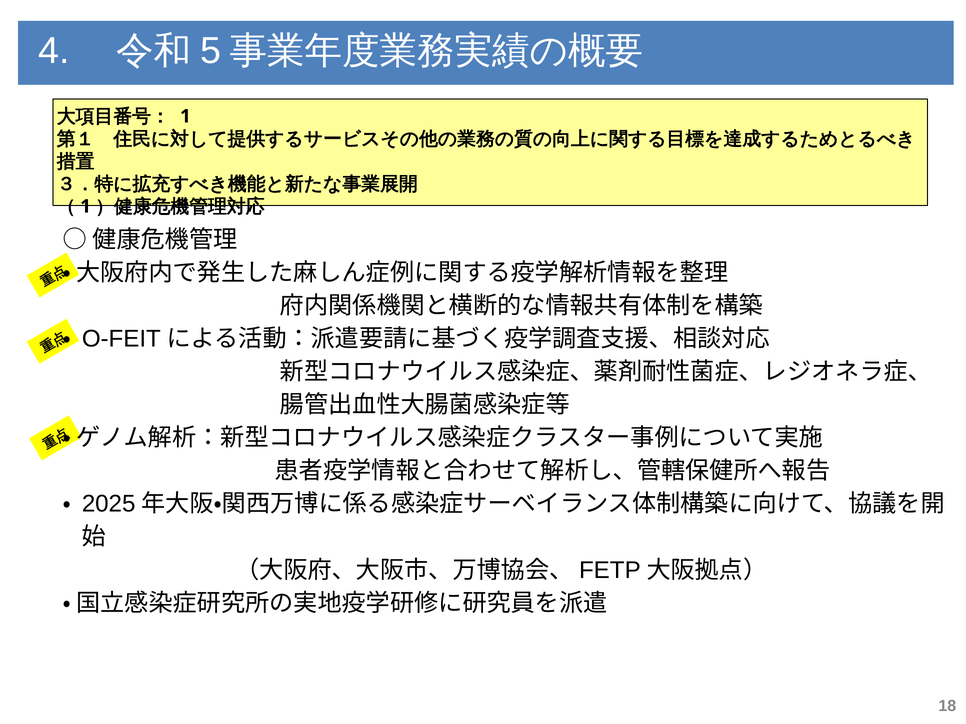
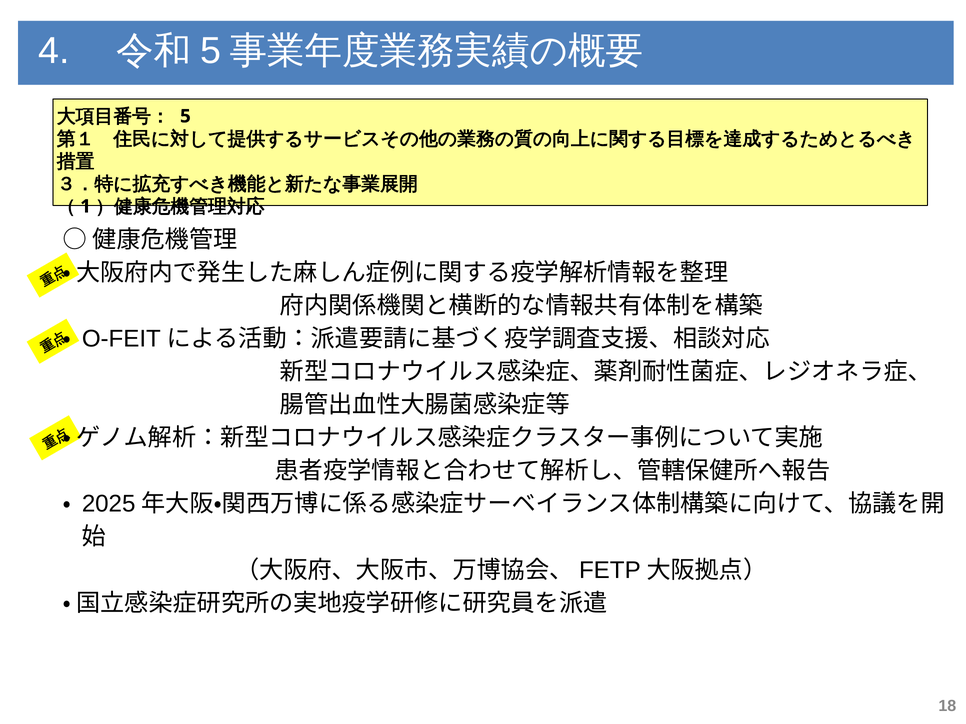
1: 1 -> 5 (185, 116)
